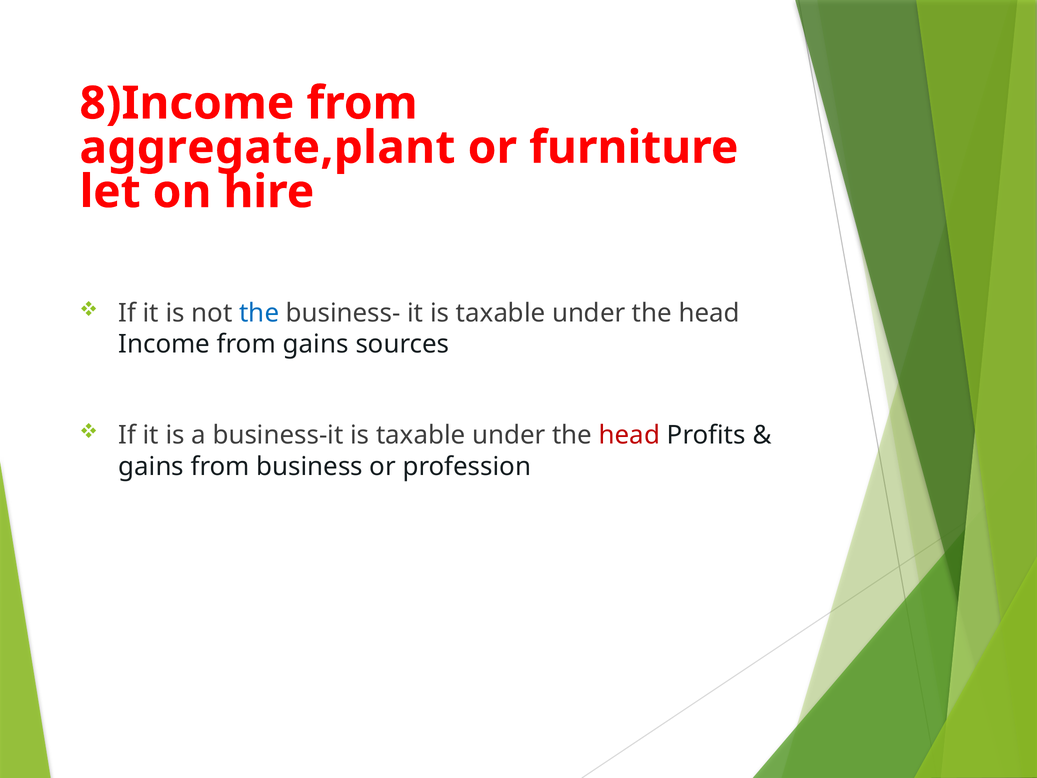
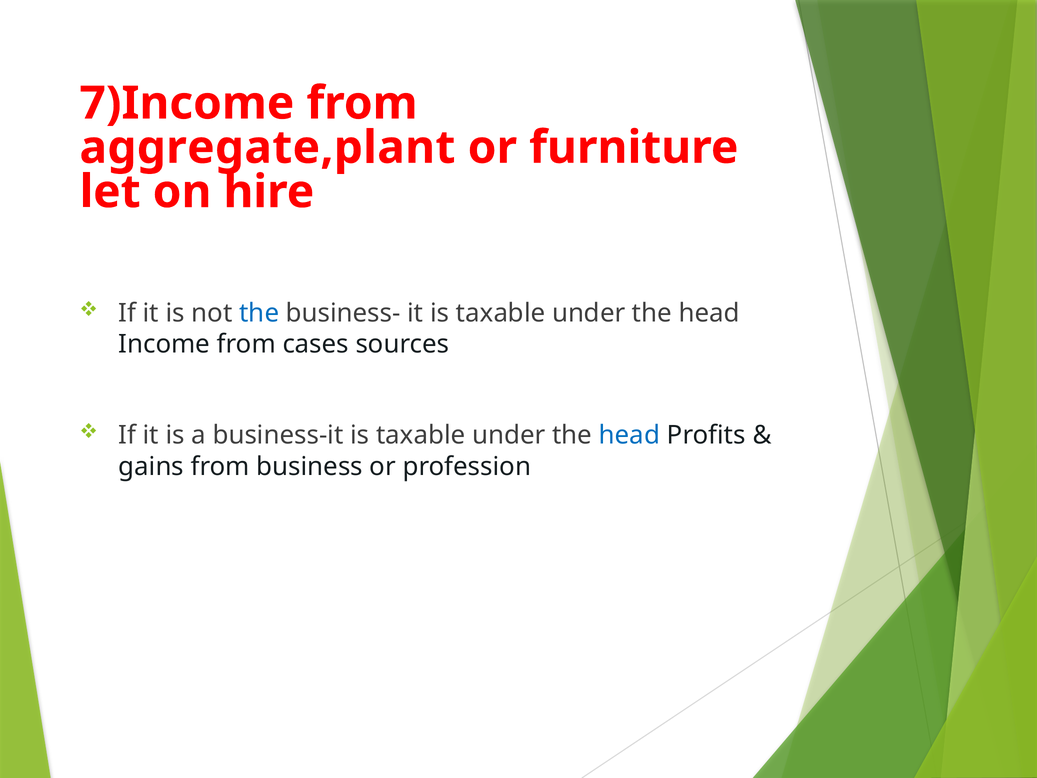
8)Income: 8)Income -> 7)Income (187, 103)
from gains: gains -> cases (316, 344)
head colour: red -> blue (629, 435)
